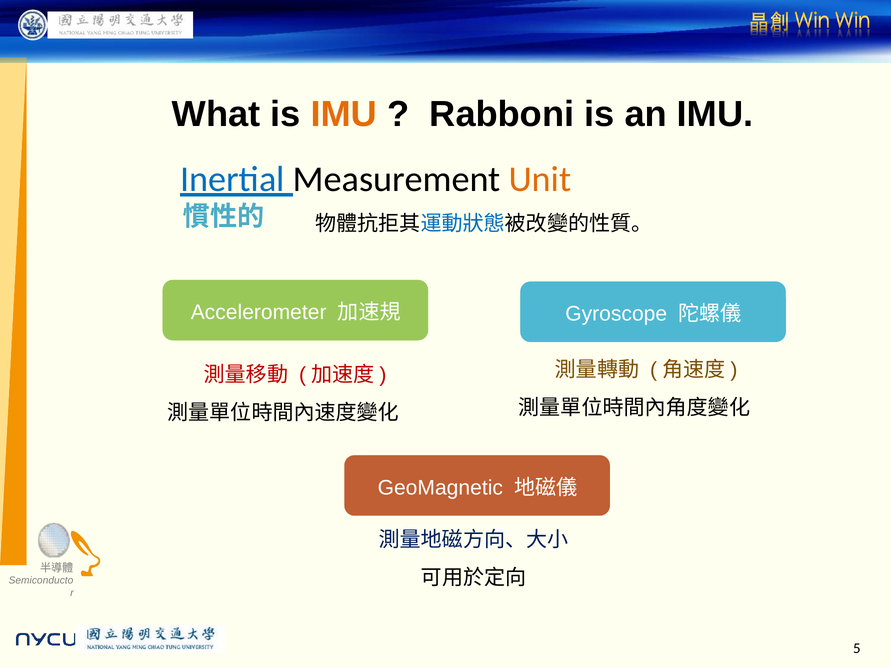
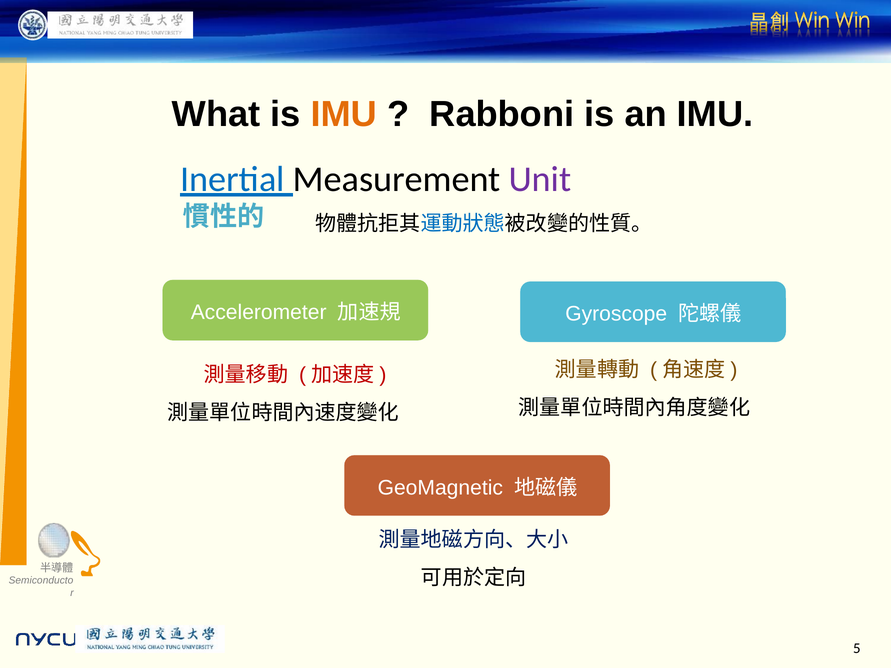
Unit colour: orange -> purple (540, 179)
